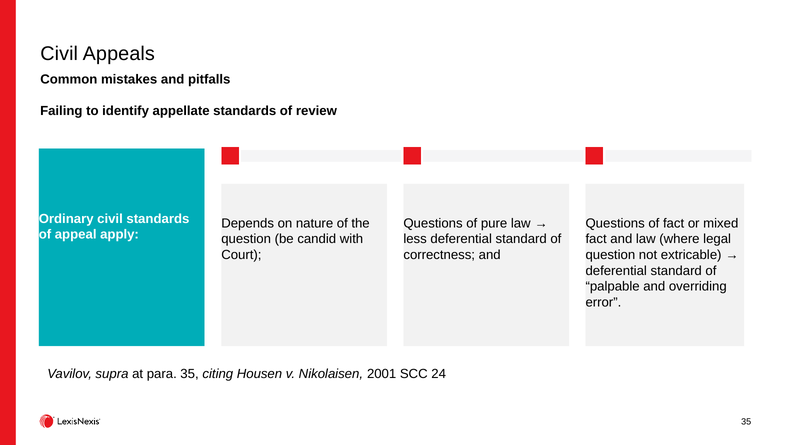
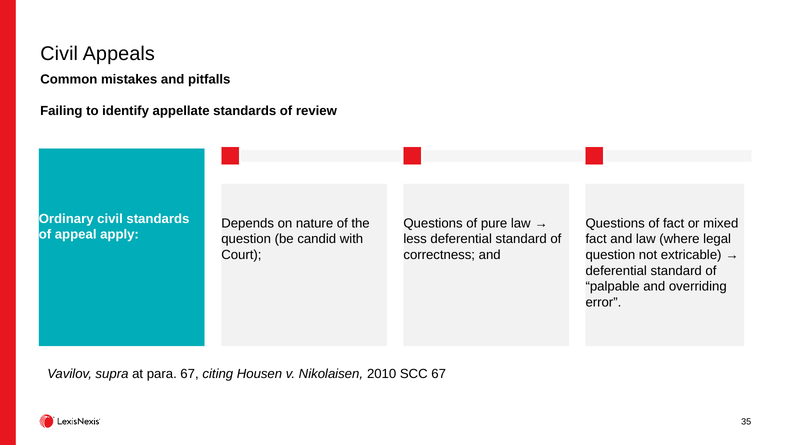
para 35: 35 -> 67 (190, 374)
2001: 2001 -> 2010 (382, 374)
SCC 24: 24 -> 67 (439, 374)
